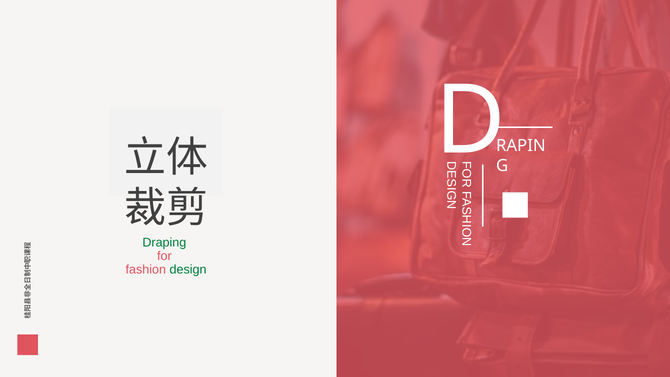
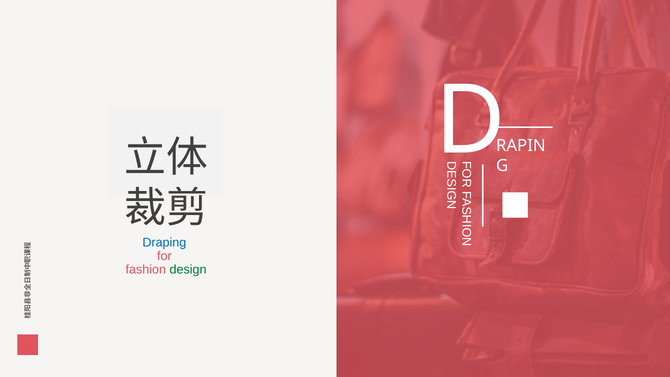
Draping colour: green -> blue (164, 243)
